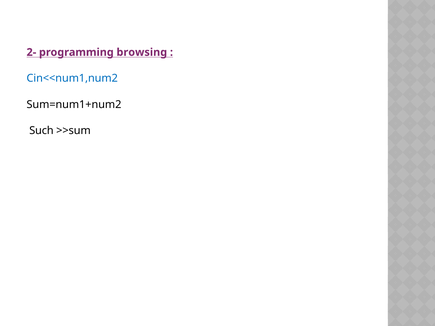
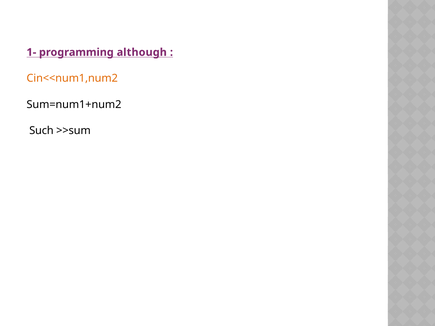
2-: 2- -> 1- (31, 52)
browsing: browsing -> although (142, 52)
Cin<<num1,num2 colour: blue -> orange (72, 78)
